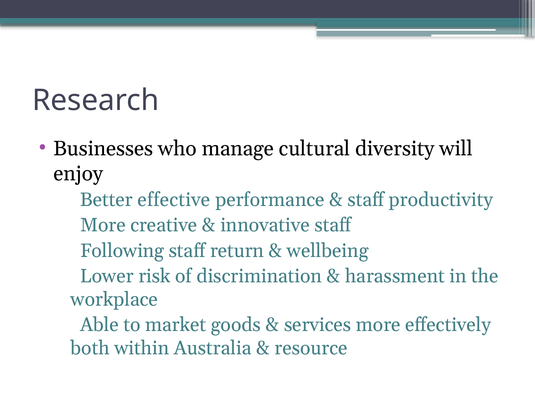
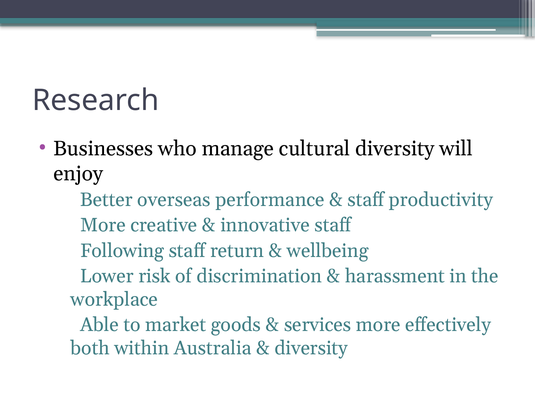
effective: effective -> overseas (174, 199)
resource: resource -> diversity (311, 347)
